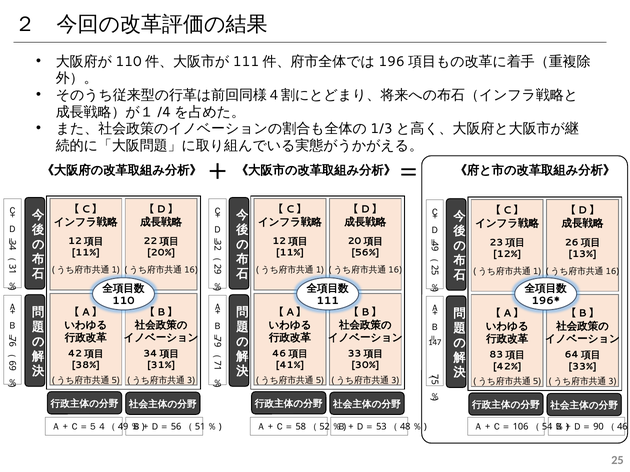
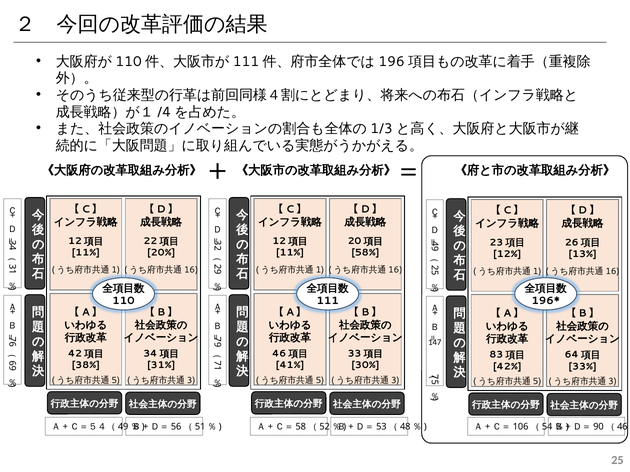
56%: 56% -> 58% (365, 253)
